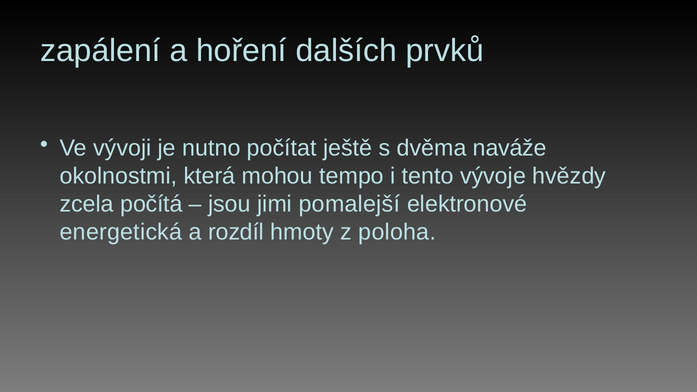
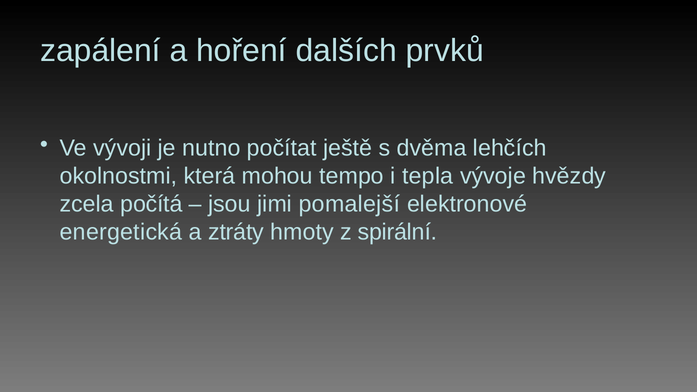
naváže: naváže -> lehčích (510, 148)
tento: tento -> tepla (428, 176)
rozdíl: rozdíl -> ztráty (236, 232)
poloha: poloha -> spirální (397, 232)
